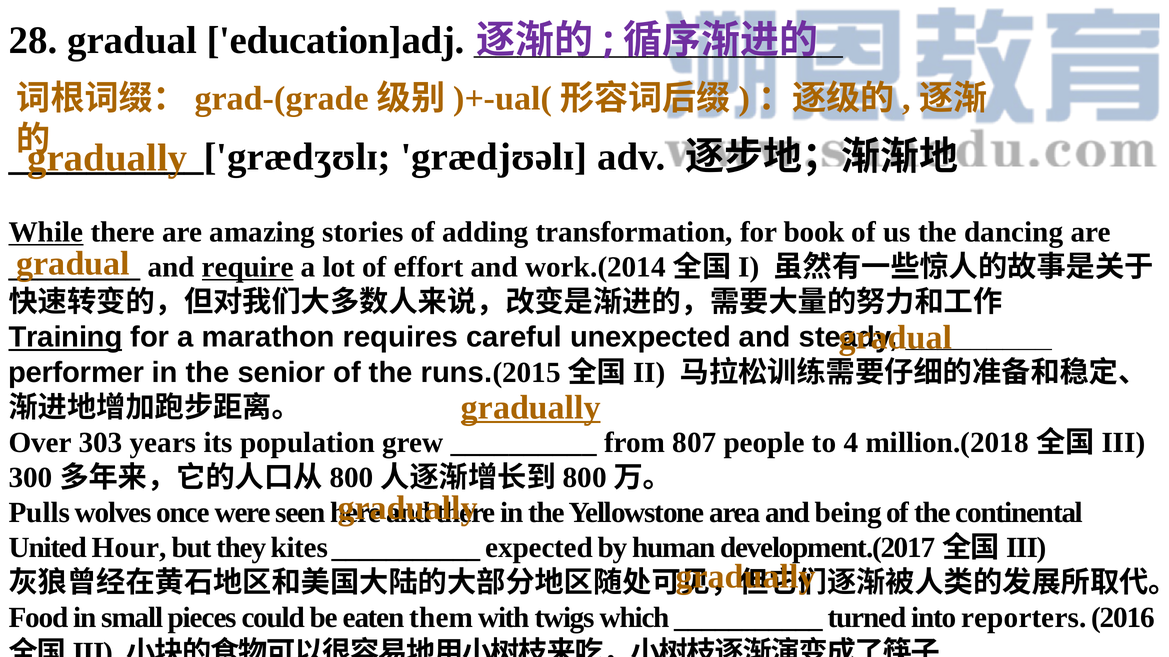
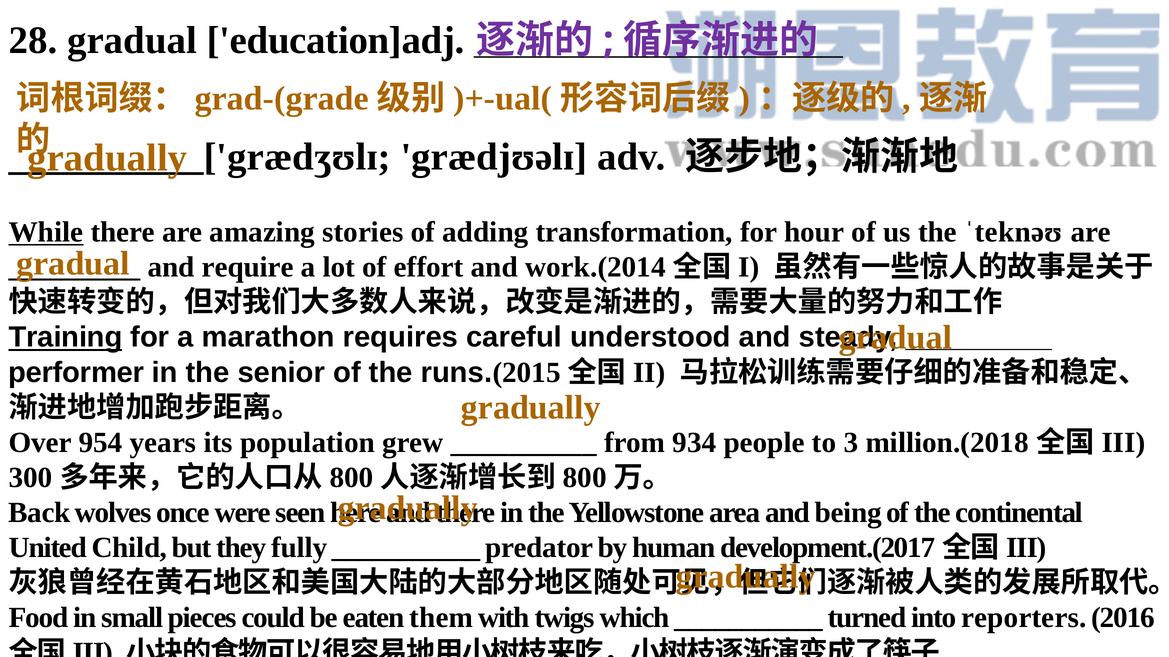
book: book -> hour (814, 232)
dancing: dancing -> ˈteknəʊ (1014, 232)
require underline: present -> none (248, 267)
unexpected: unexpected -> understood (650, 338)
gradually underline: present -> none (531, 408)
303: 303 -> 954 (101, 443)
807: 807 -> 934 (694, 443)
4: 4 -> 3 (851, 443)
Pulls: Pulls -> Back (39, 513)
Hour: Hour -> Child (129, 548)
kites: kites -> fully (299, 548)
expected: expected -> predator (539, 548)
